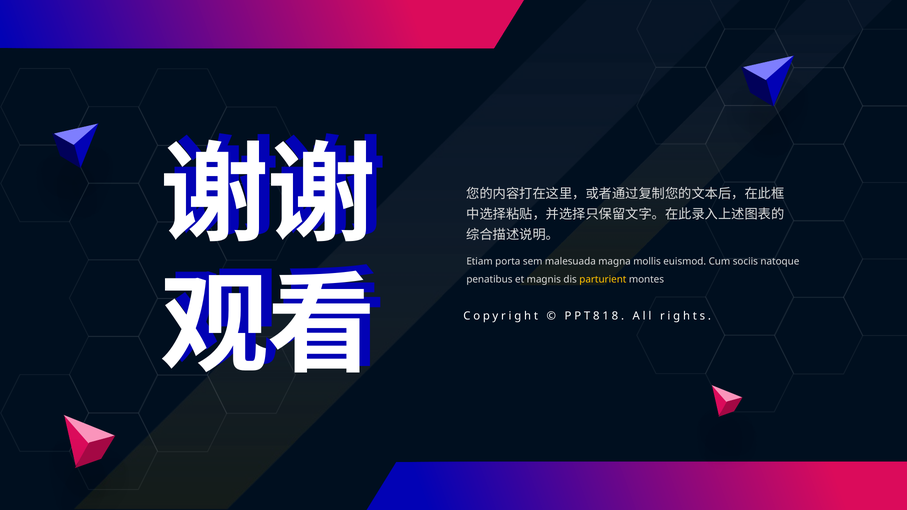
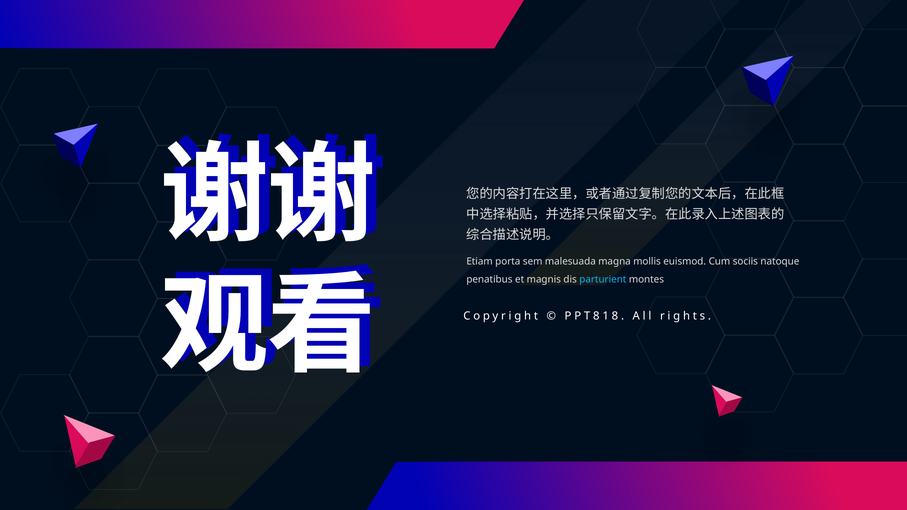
parturient colour: yellow -> light blue (603, 280)
